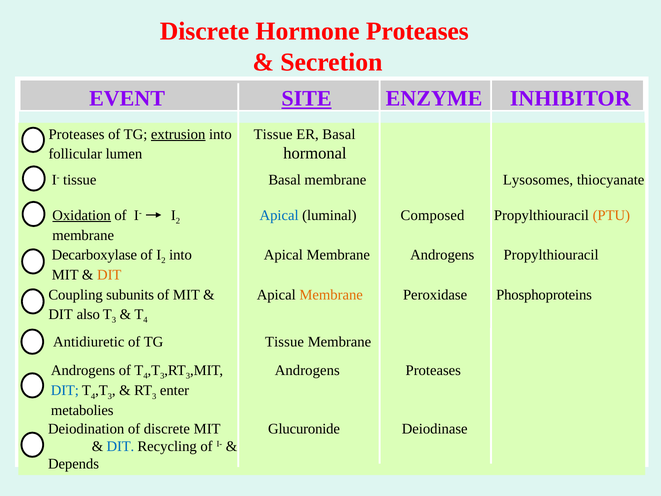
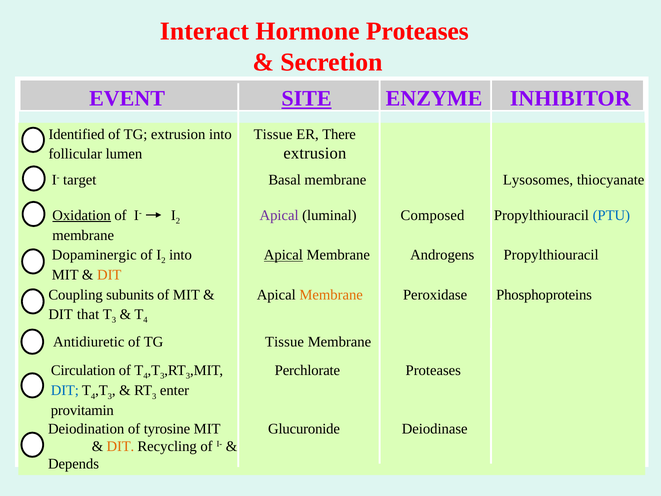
Discrete: Discrete -> Interact (204, 31)
Proteases: Proteases -> Identified (77, 134)
extrusion underline: present -> none (178, 134)
ER Basal: Basal -> There (339, 134)
lumen hormonal: hormonal -> extrusion (315, 153)
I- tissue: tissue -> target (80, 180)
Apical colour: blue -> purple (279, 215)
PTU colour: orange -> blue (611, 215)
Decarboxylase: Decarboxylase -> Dopaminergic (94, 255)
Apical underline: none -> present (283, 255)
also: also -> that (88, 314)
Androgens: Androgens -> Circulation (83, 370)
Androgens: Androgens -> Perchlorate (307, 370)
metabolies: metabolies -> provitamin (82, 410)
of discrete: discrete -> tyrosine (167, 429)
DIT colour: blue -> orange (120, 446)
